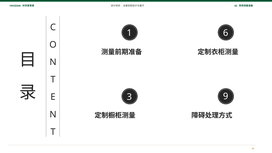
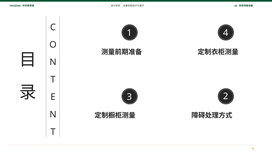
6: 6 -> 4 (226, 33)
9: 9 -> 2 (226, 96)
